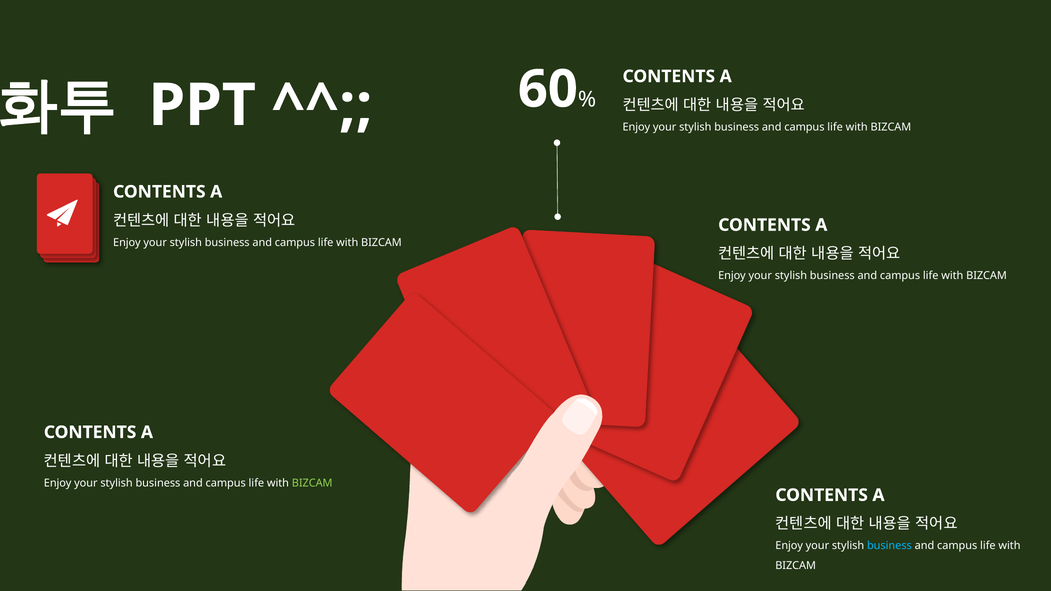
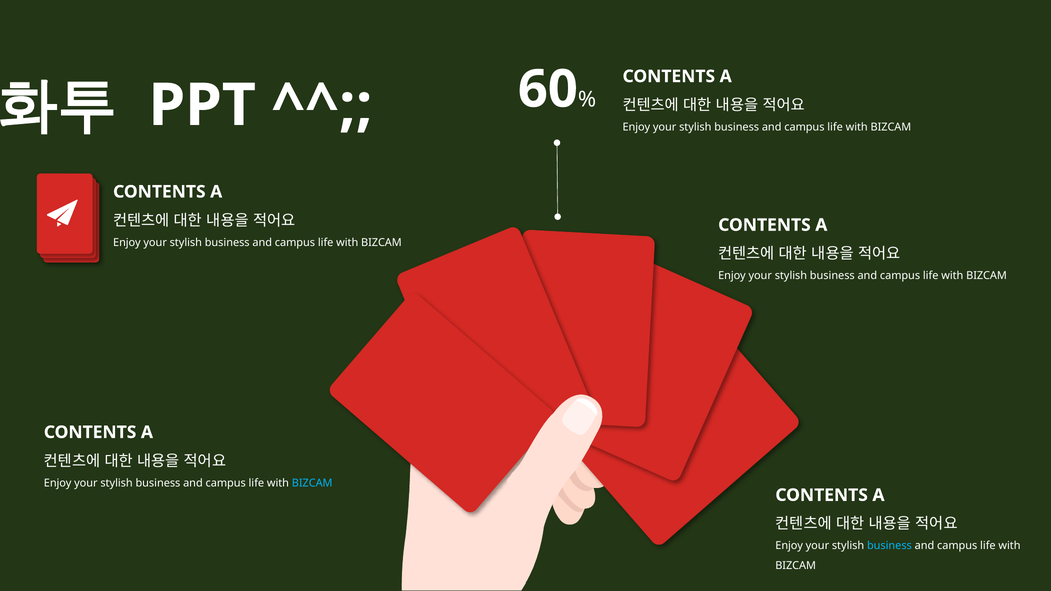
BIZCAM colour: light green -> light blue (312, 483)
